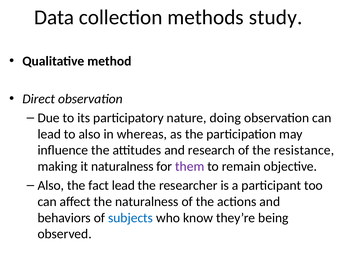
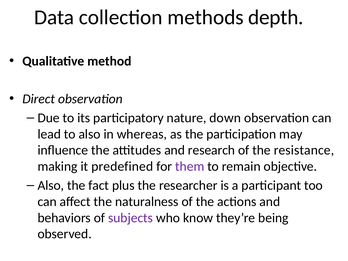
study: study -> depth (276, 17)
doing: doing -> down (225, 118)
it naturalness: naturalness -> predefined (122, 166)
fact lead: lead -> plus (123, 185)
subjects colour: blue -> purple (131, 218)
